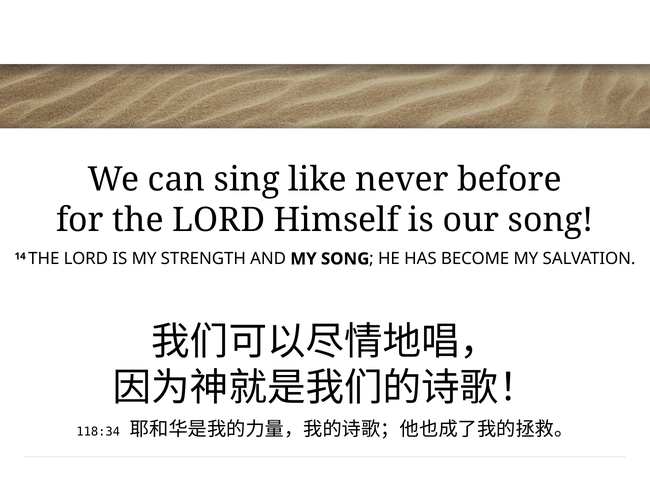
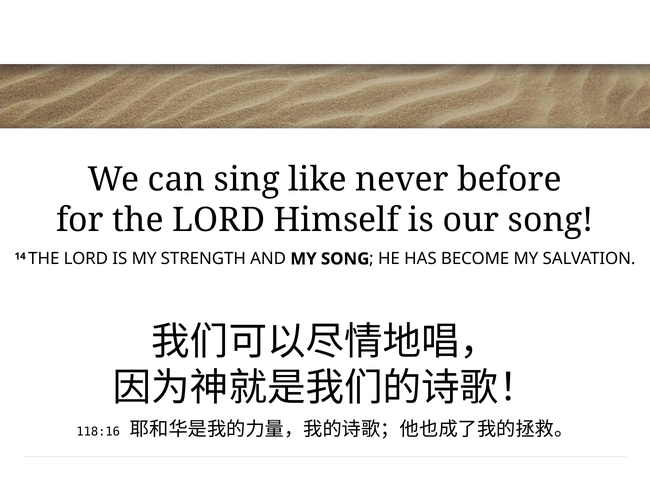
118:34: 118:34 -> 118:16 (98, 432)
